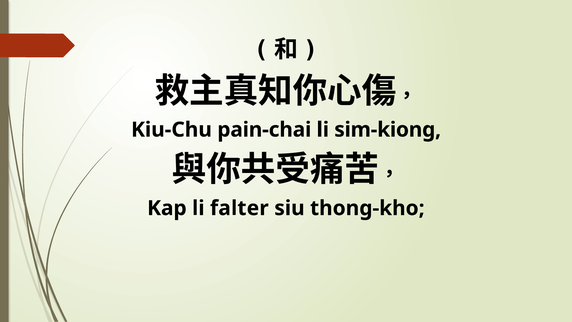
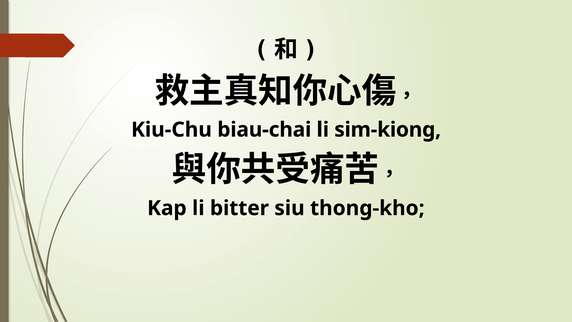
pain-chai: pain-chai -> biau-chai (264, 130)
falter: falter -> bitter (239, 208)
